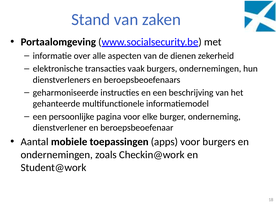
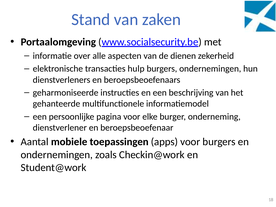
vaak: vaak -> hulp (136, 69)
